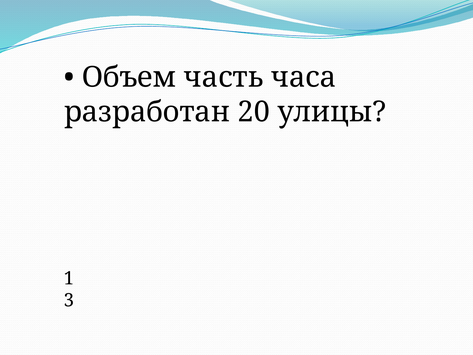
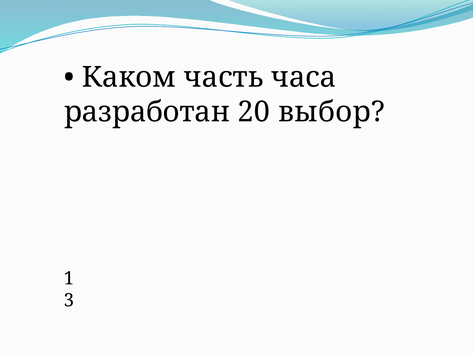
Объем: Объем -> Каком (129, 77)
улицы: улицы -> выбор (331, 112)
